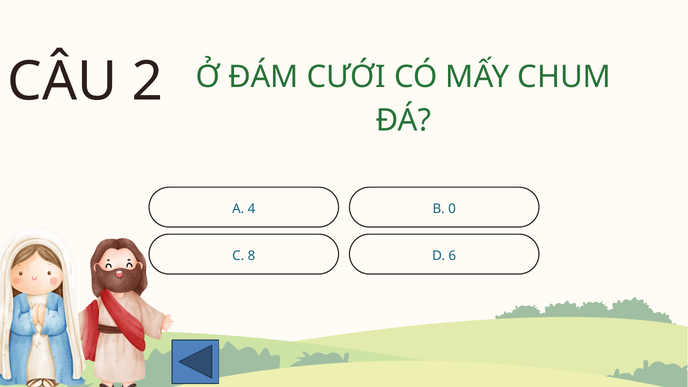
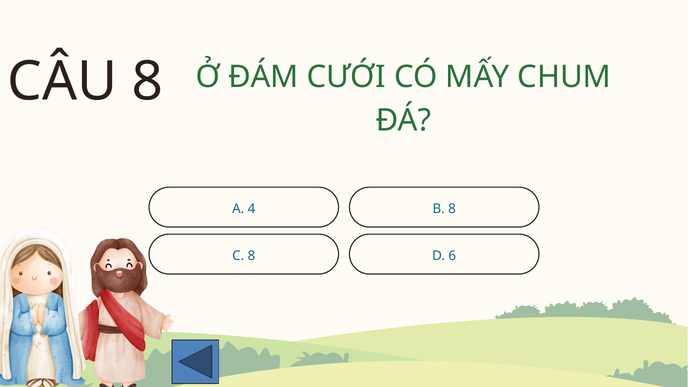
CÂU 2: 2 -> 8 (147, 82)
B 0: 0 -> 8 (452, 209)
